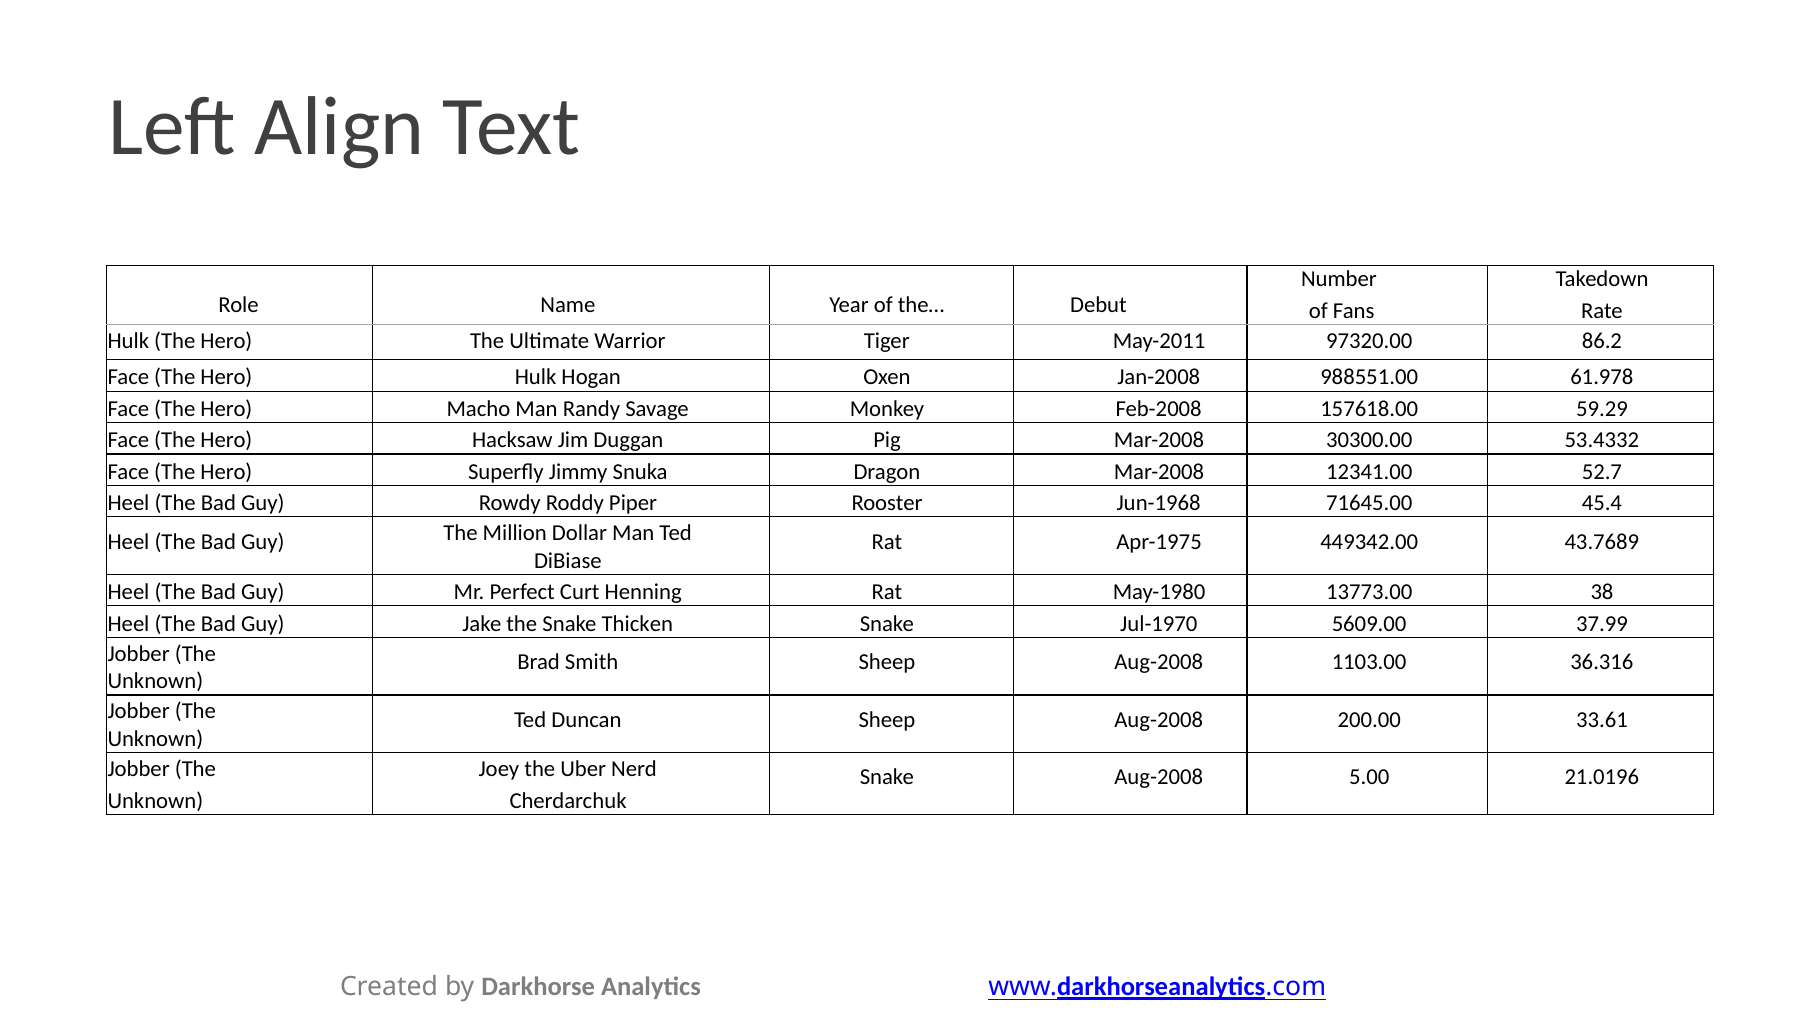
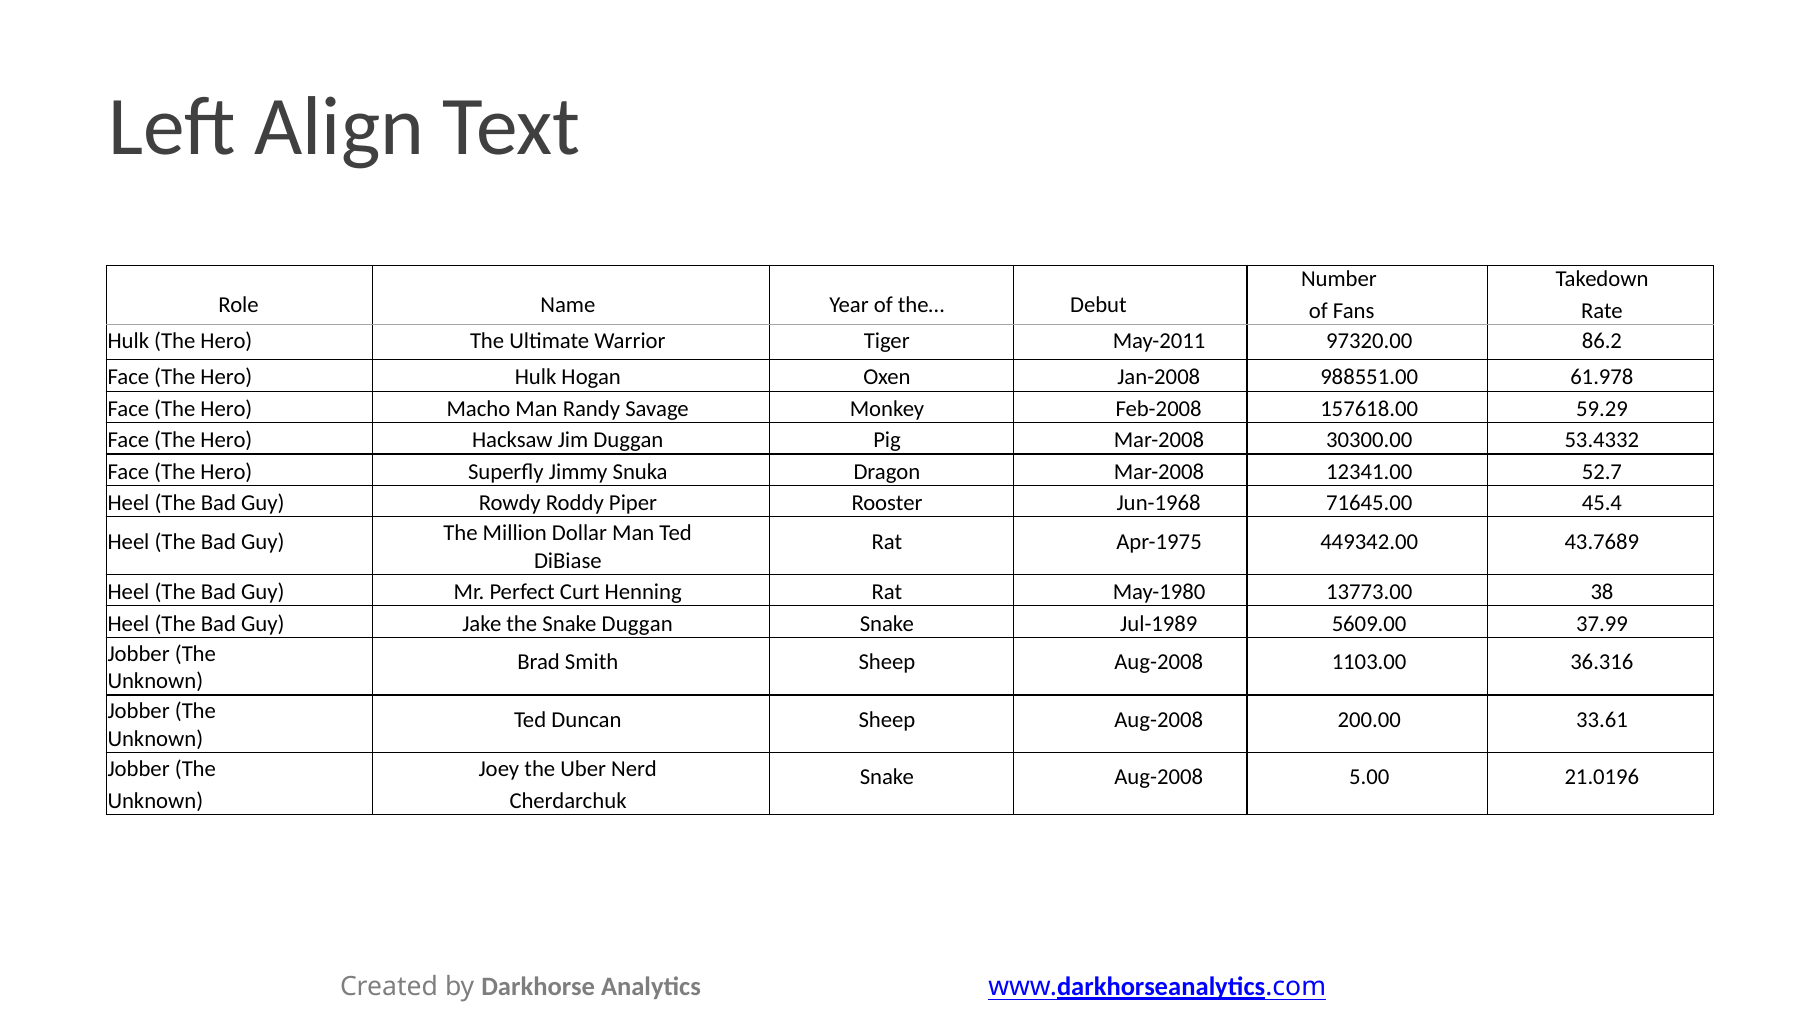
Snake Thicken: Thicken -> Duggan (637, 623)
Jul-1970: Jul-1970 -> Jul-1989 (1159, 623)
